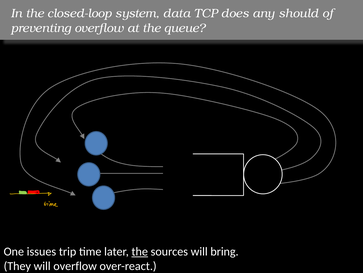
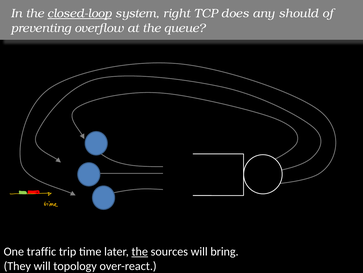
closed-loop underline: none -> present (80, 13)
data: data -> right (177, 13)
issues: issues -> traffic (41, 251)
will overflow: overflow -> topology (75, 265)
